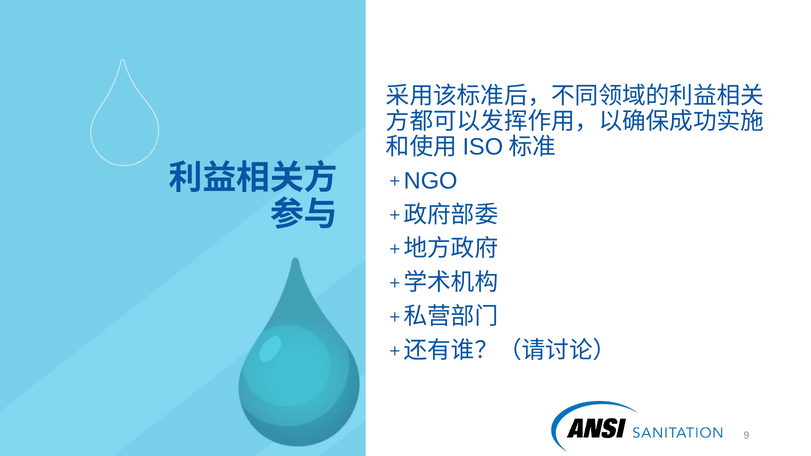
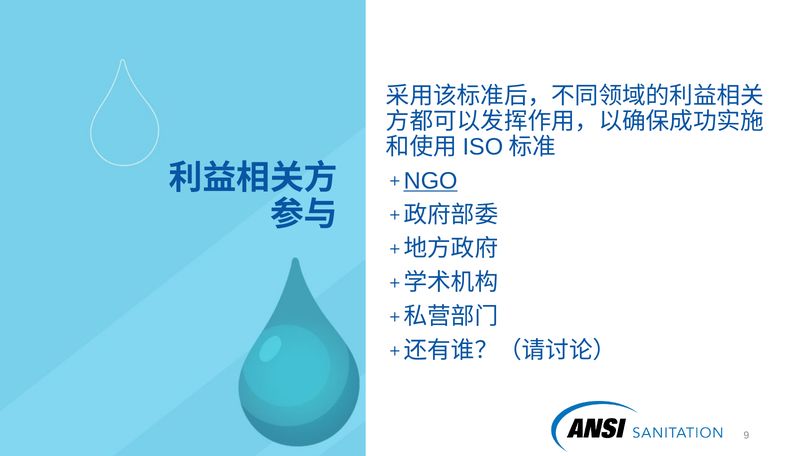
NGO underline: none -> present (431, 181)
